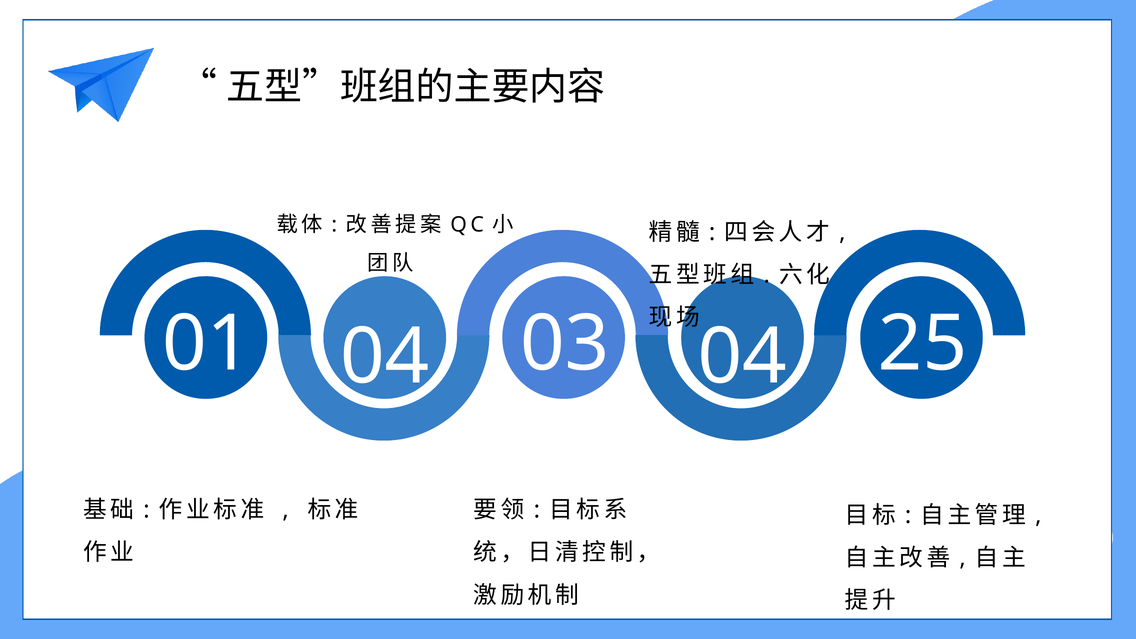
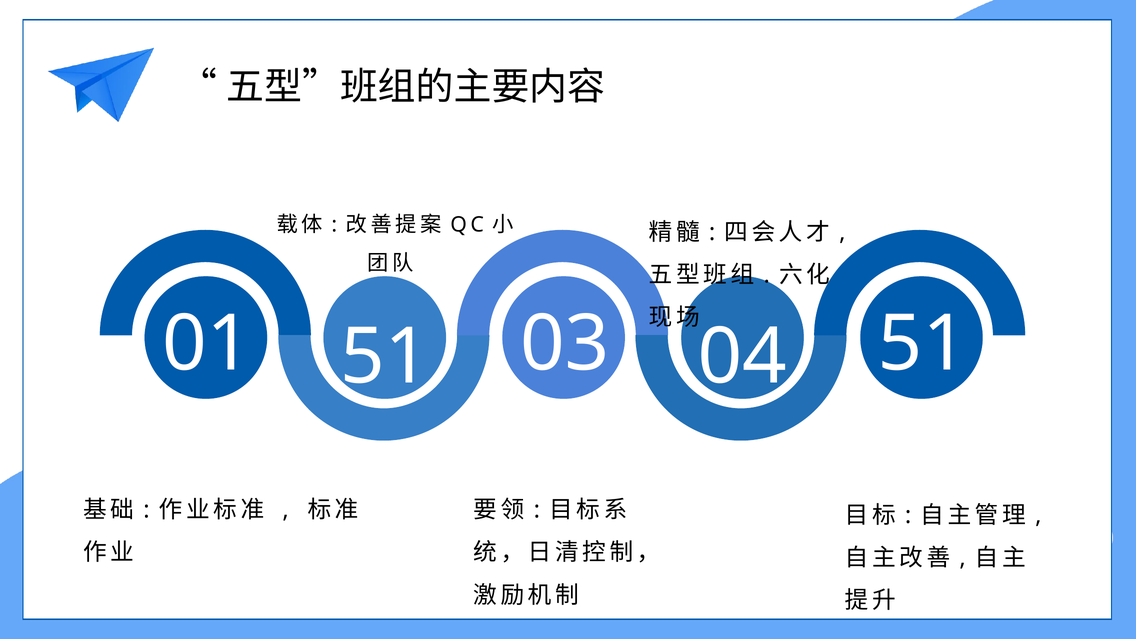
01 04: 04 -> 51 (385, 357)
04 25: 25 -> 51 (923, 344)
